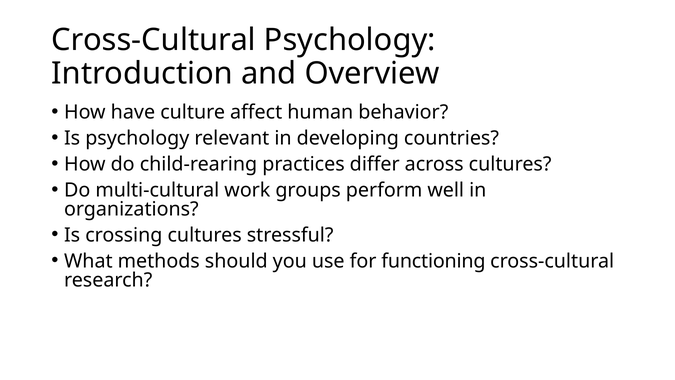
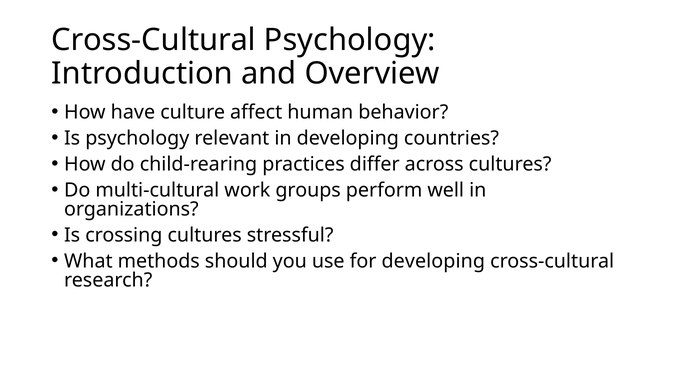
for functioning: functioning -> developing (433, 261)
